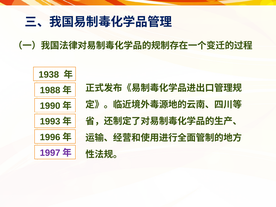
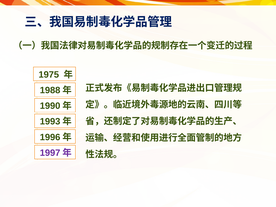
1938: 1938 -> 1975 (49, 75)
